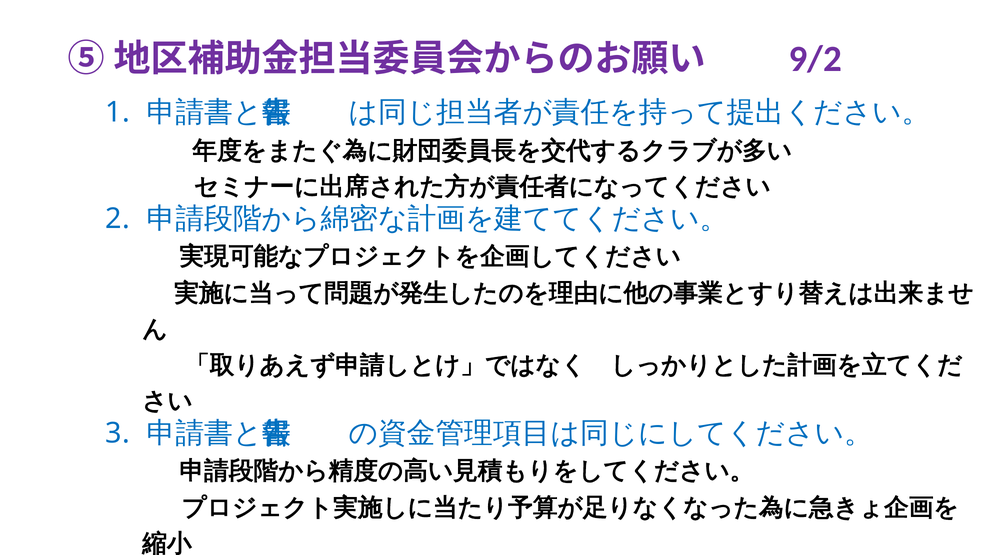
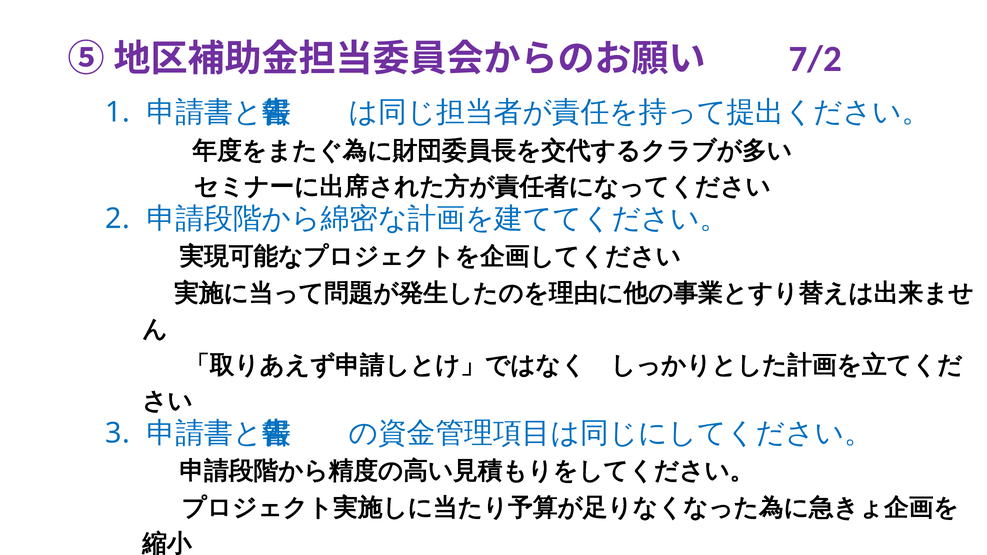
9/2: 9/2 -> 7/2 (815, 59)
